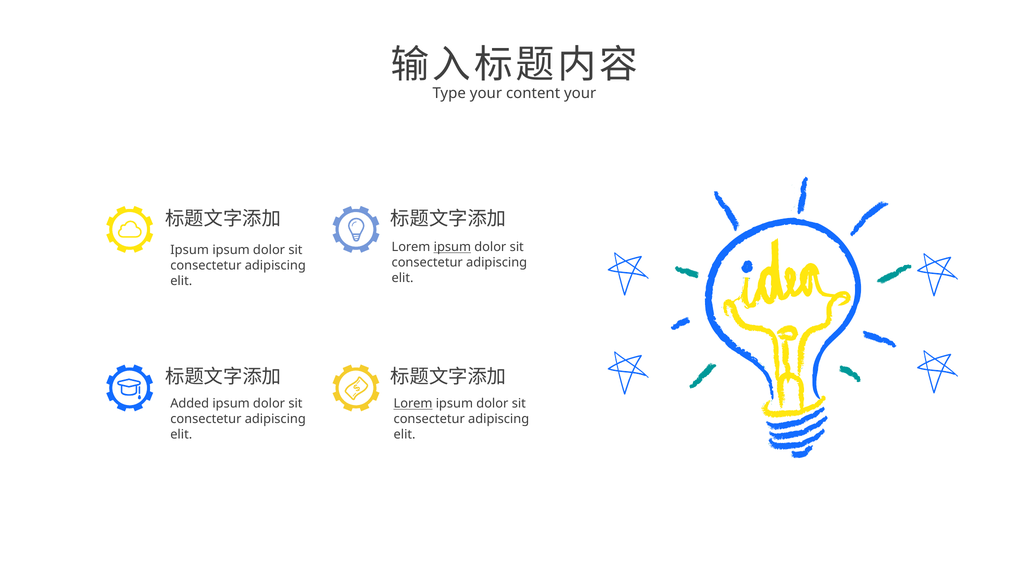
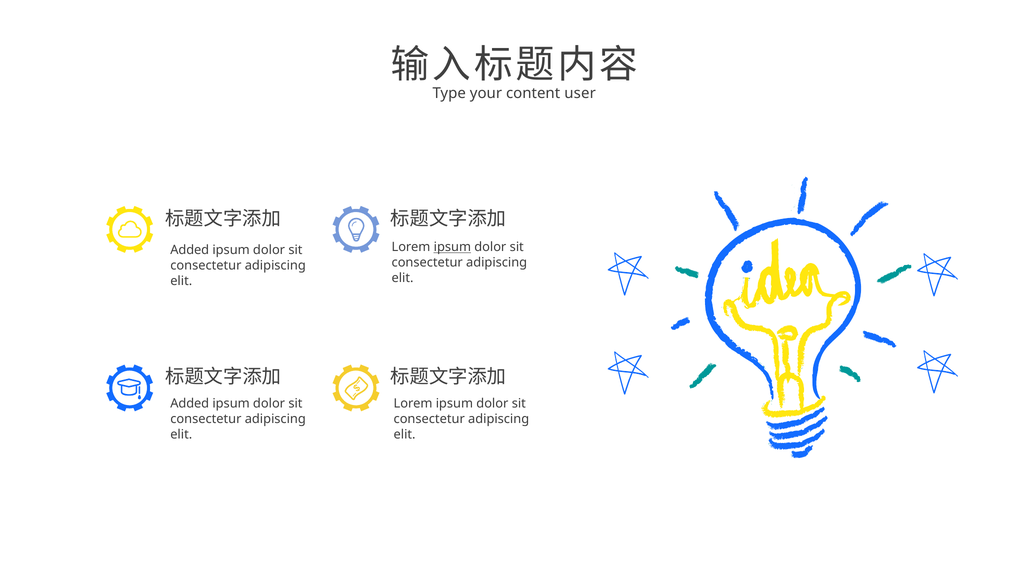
content your: your -> user (580, 93)
Ipsum: Ipsum -> Added (190, 250)
Lorem underline: present -> none (413, 404)
